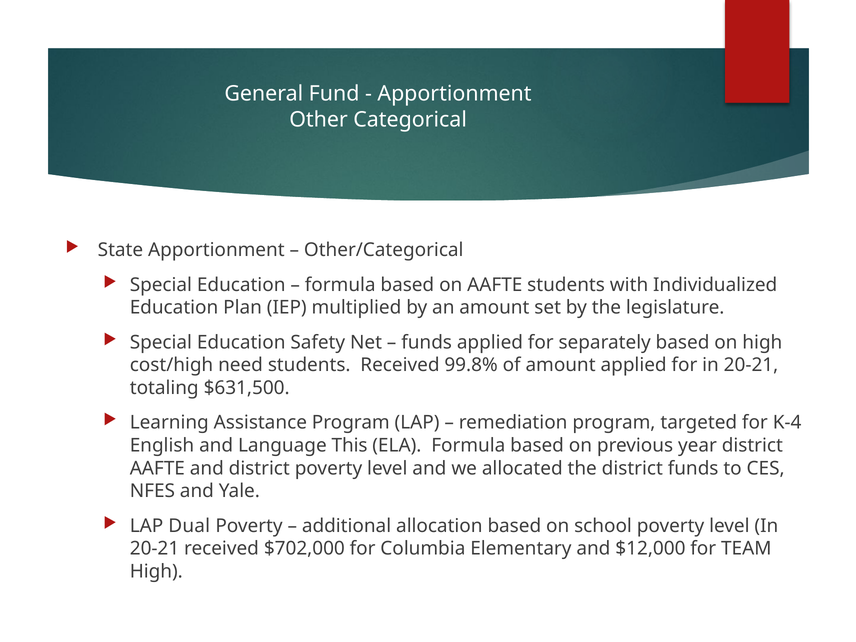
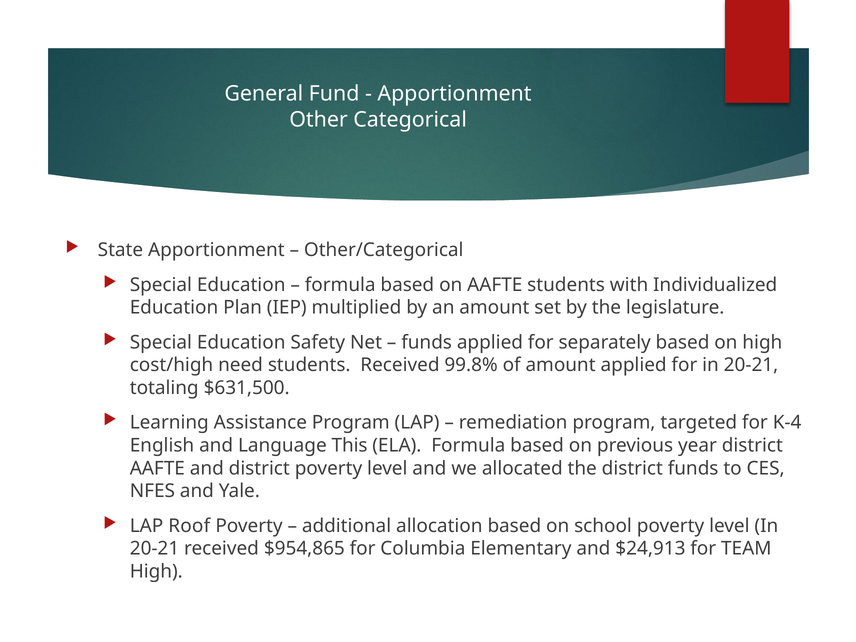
Dual: Dual -> Roof (189, 526)
$702,000: $702,000 -> $954,865 (304, 549)
$12,000: $12,000 -> $24,913 (650, 549)
